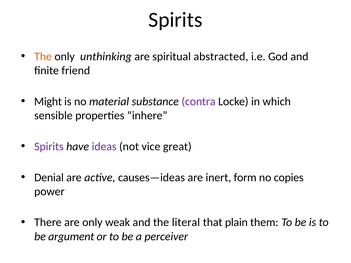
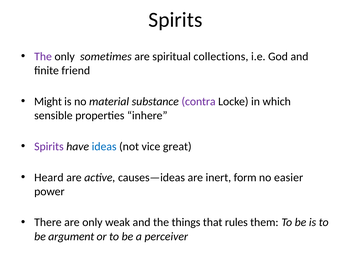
The colour: orange -> purple (43, 56)
unthinking: unthinking -> sometimes (106, 56)
abstracted: abstracted -> collections (221, 56)
ideas colour: purple -> blue (104, 147)
Denial: Denial -> Heard (49, 178)
copies: copies -> easier (289, 178)
literal: literal -> things (186, 223)
plain: plain -> rules (236, 223)
